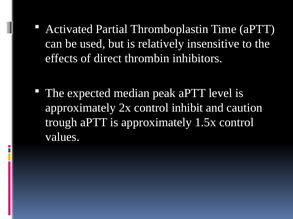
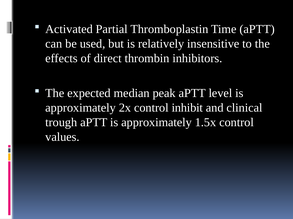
caution: caution -> clinical (245, 108)
